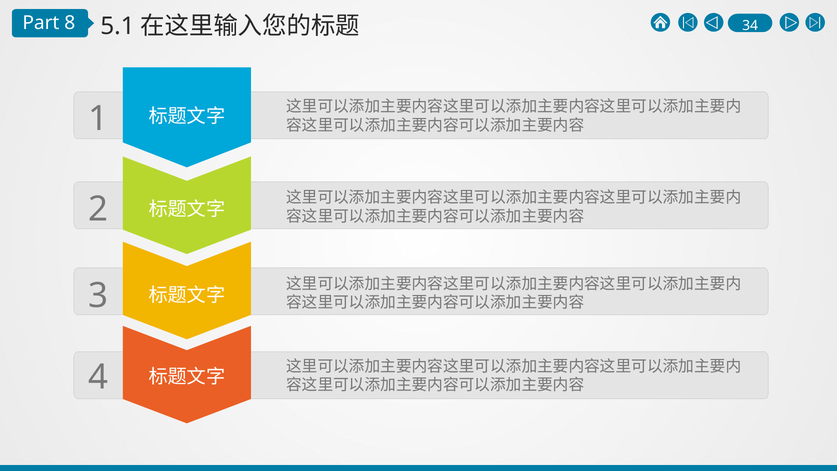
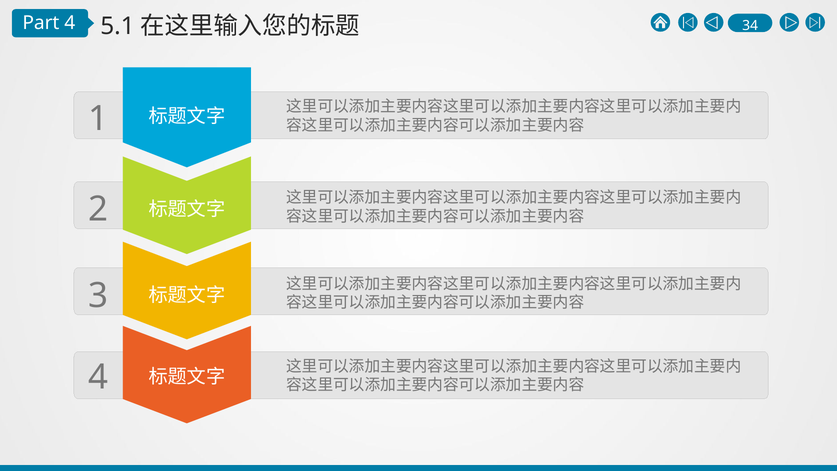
Part 8: 8 -> 4 (70, 23)
